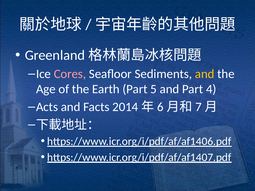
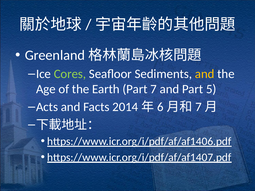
Cores colour: pink -> light green (70, 74)
5: 5 -> 7 (154, 89)
4: 4 -> 5 (211, 89)
